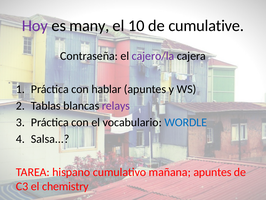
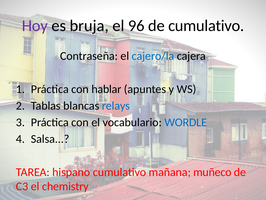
many: many -> bruja (89, 26)
10: 10 -> 96 (136, 26)
de cumulative: cumulative -> cumulativo (206, 26)
cajero/la colour: purple -> blue (153, 56)
relays colour: purple -> blue (116, 106)
mañana apuntes: apuntes -> muñeco (212, 172)
